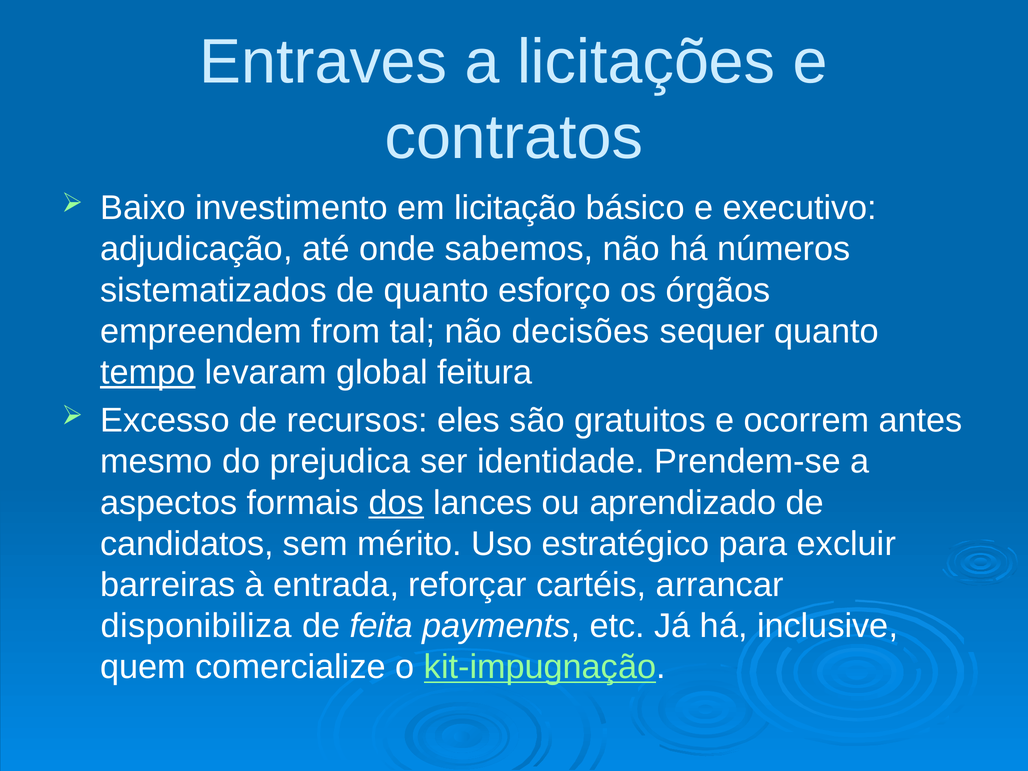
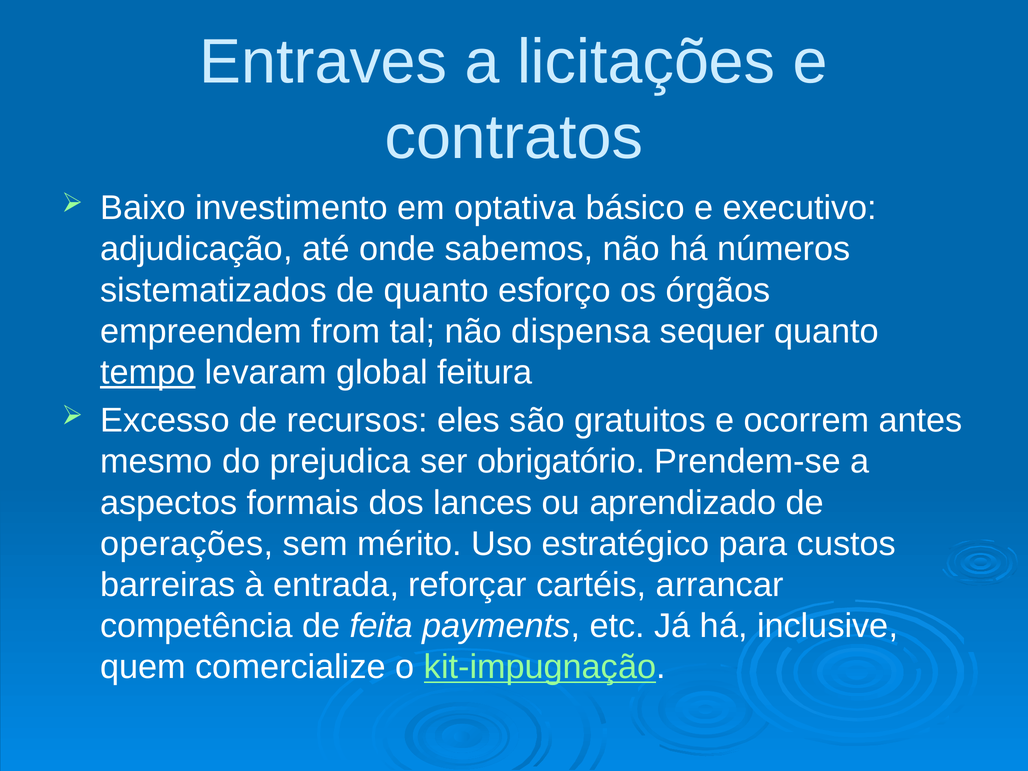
licitação: licitação -> optativa (515, 208)
decisões: decisões -> dispensa (581, 331)
identidade: identidade -> obrigatório (561, 462)
dos underline: present -> none (396, 503)
candidatos: candidatos -> operações (187, 544)
excluir: excluir -> custos (846, 544)
disponibiliza: disponibiliza -> competência (197, 626)
